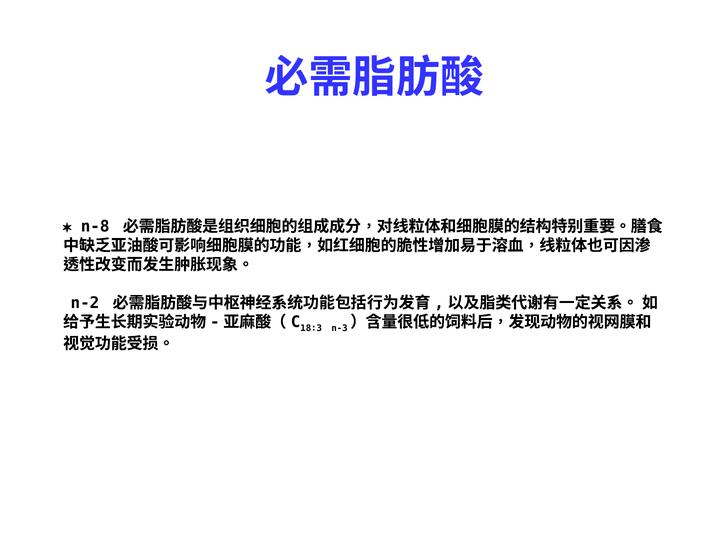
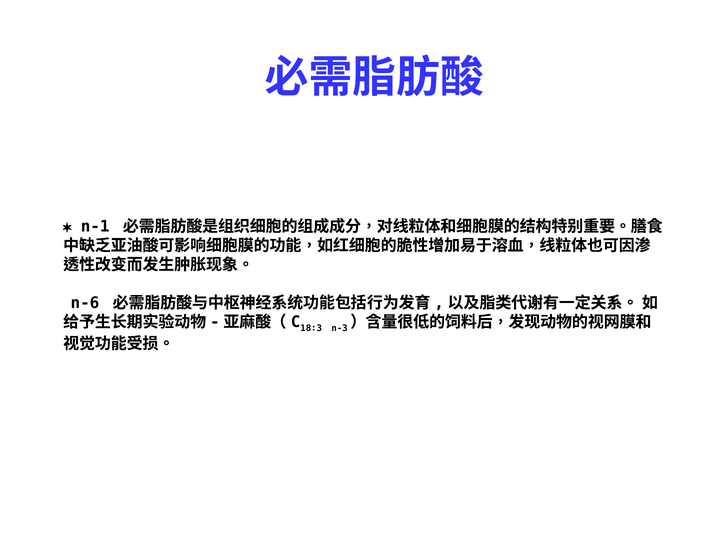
n-8: n-8 -> n-1 (95, 226)
n-2: n-2 -> n-6 (85, 303)
